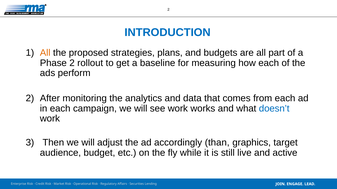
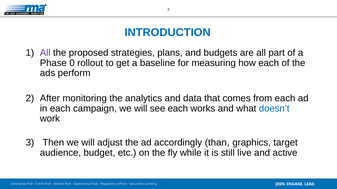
All colour: orange -> purple (45, 53)
Phase 2: 2 -> 0 (72, 63)
see work: work -> each (178, 109)
